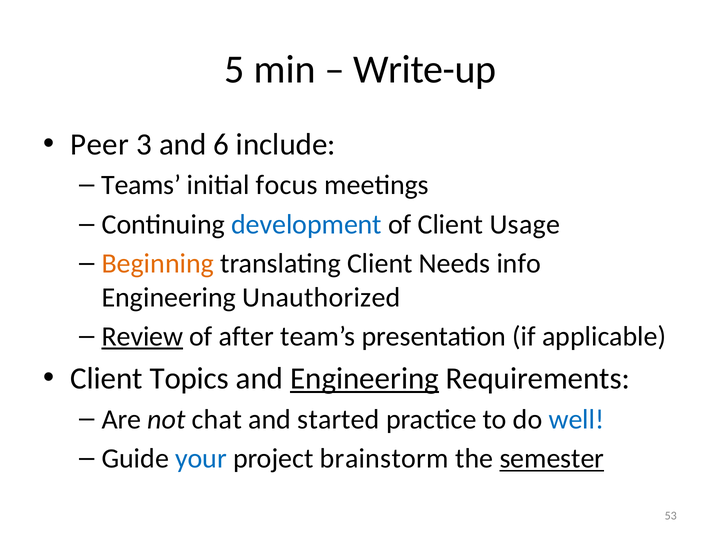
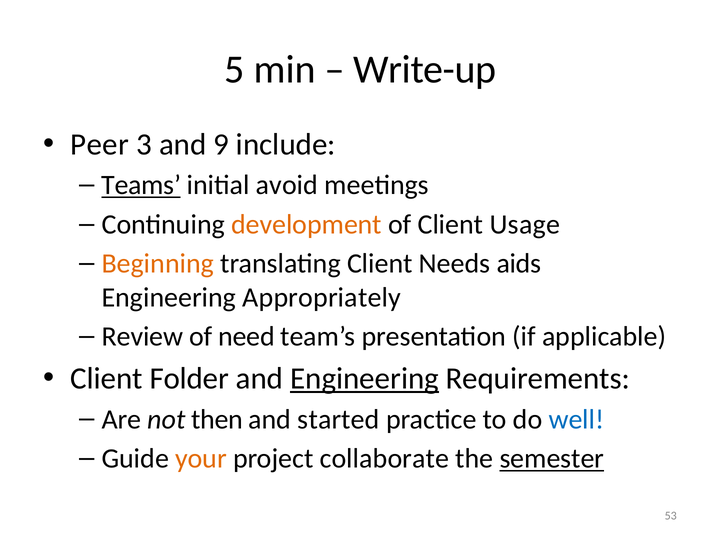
6: 6 -> 9 (221, 144)
Teams underline: none -> present (141, 185)
focus: focus -> avoid (287, 185)
development colour: blue -> orange (307, 224)
info: info -> aids (519, 264)
Unauthorized: Unauthorized -> Appropriately (322, 297)
Review underline: present -> none (142, 337)
after: after -> need (247, 337)
Topics: Topics -> Folder (189, 379)
chat: chat -> then (217, 419)
your colour: blue -> orange (201, 459)
brainstorm: brainstorm -> collaborate (384, 459)
